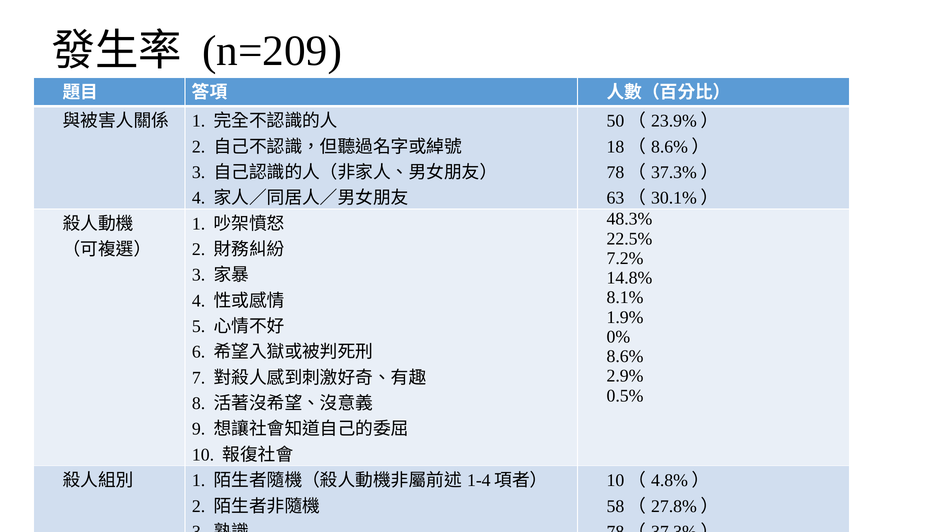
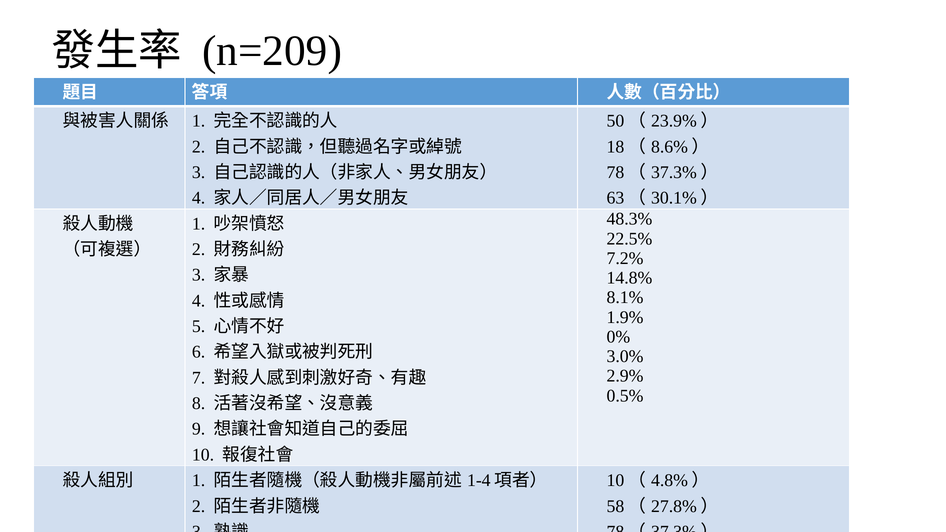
8.6%: 8.6% -> 3.0% (625, 357)
